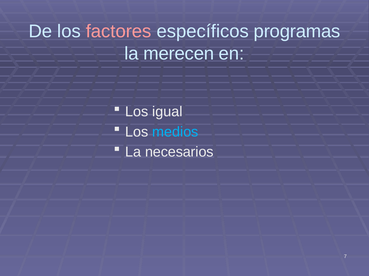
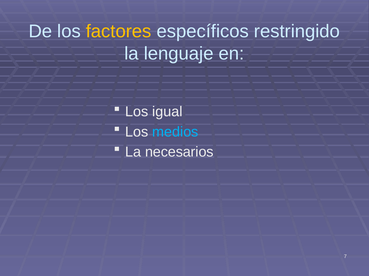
factores colour: pink -> yellow (119, 31)
programas: programas -> restringido (297, 31)
merecen: merecen -> lenguaje (179, 54)
